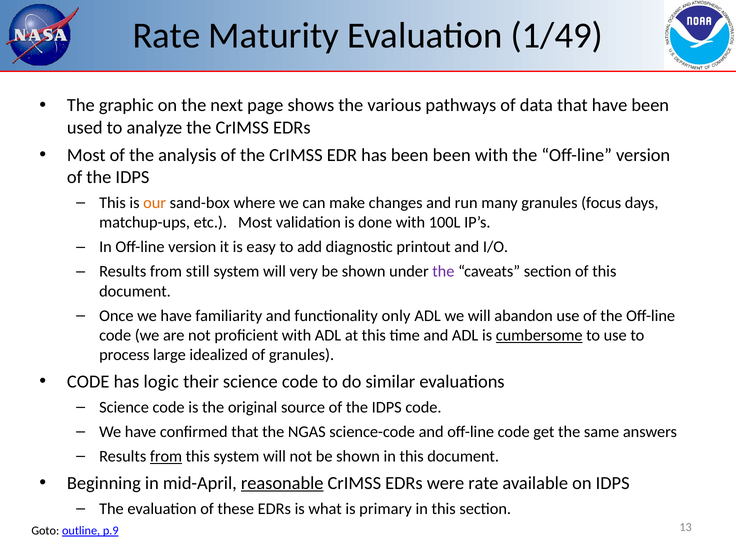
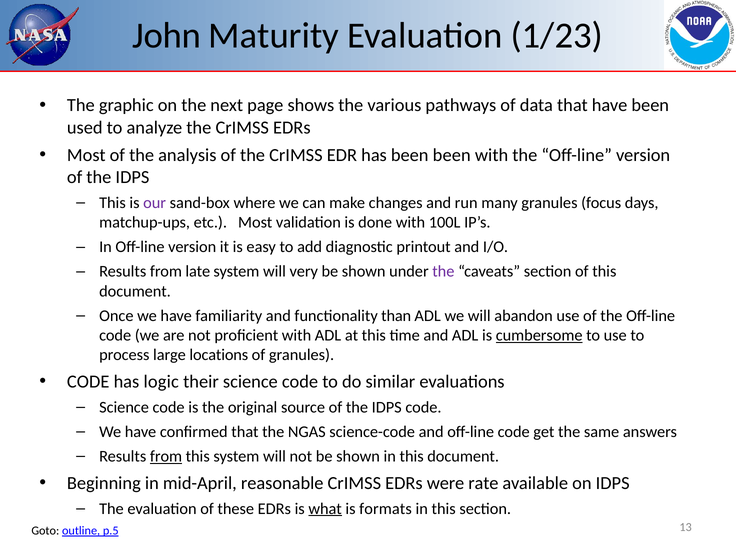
Rate: Rate -> John (167, 36)
1/49: 1/49 -> 1/23 (557, 36)
our colour: orange -> purple (155, 203)
still: still -> late (198, 272)
only: only -> than (396, 316)
idealized: idealized -> locations (219, 355)
reasonable underline: present -> none (282, 483)
what underline: none -> present (325, 509)
primary: primary -> formats (386, 509)
p.9: p.9 -> p.5 (111, 531)
